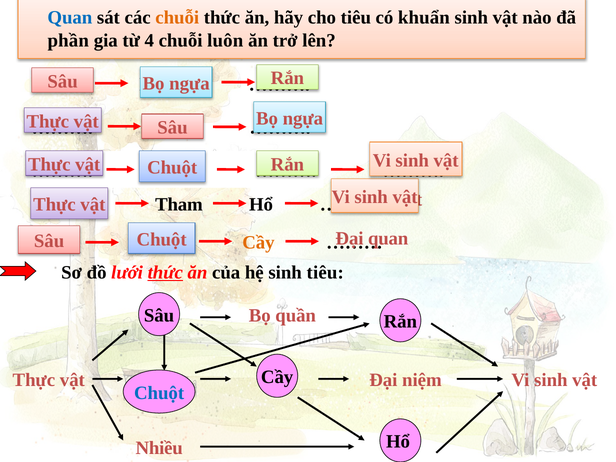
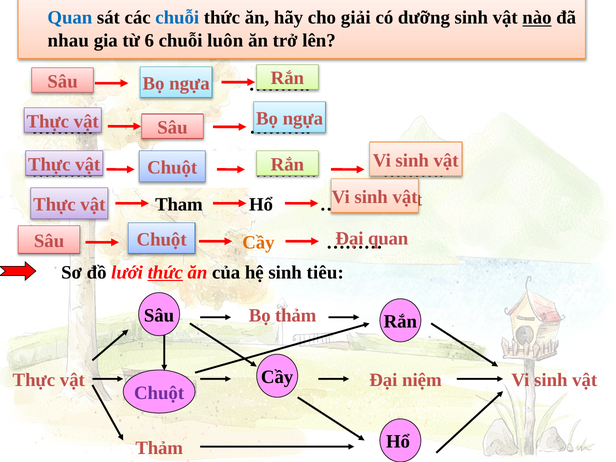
chuỗi colour: orange -> blue (177, 18)
cho tiêu: tiêu -> giải (356, 18)
khuẩn: khuẩn -> dưỡng (424, 18)
nào underline: none -> present (537, 18)
phần: phần -> nhau (68, 40)
4: 4 -> 6 (149, 40)
Bọ quần: quần -> thảm (296, 315)
Chuột colour: blue -> purple (159, 393)
Nhiều: Nhiều -> Thảm (159, 448)
